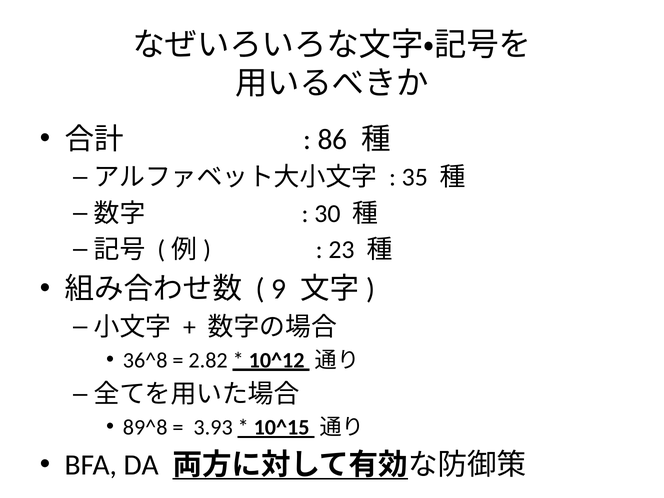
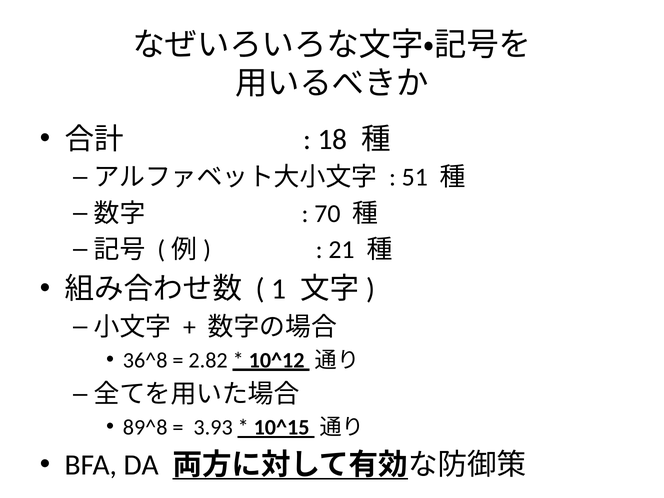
86: 86 -> 18 (332, 139)
35: 35 -> 51 (415, 177)
30: 30 -> 70 (327, 214)
23: 23 -> 21 (341, 250)
9: 9 -> 1 (279, 289)
